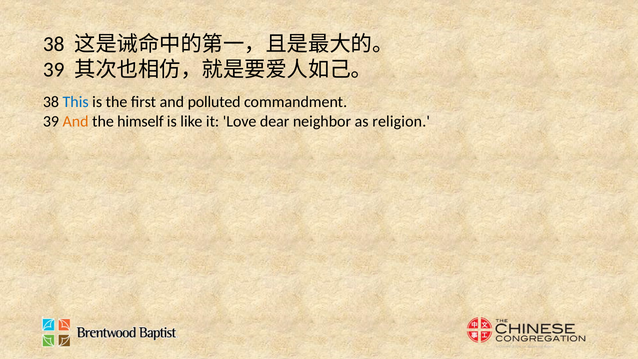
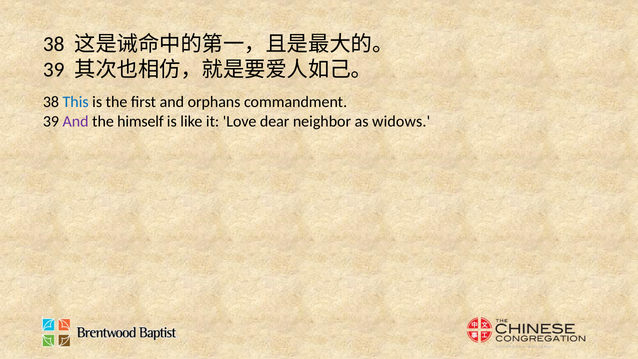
polluted: polluted -> orphans (214, 102)
And colour: orange -> purple (76, 121)
religion: religion -> widows (401, 121)
